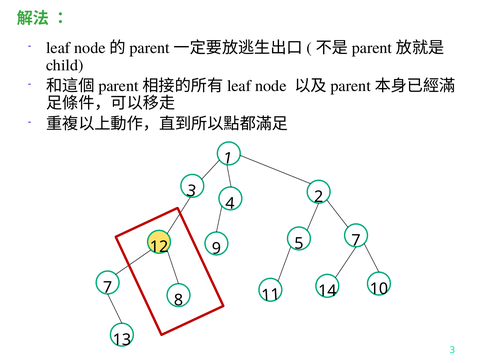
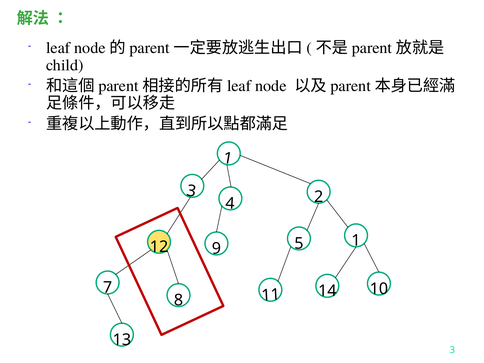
5 7: 7 -> 1 (356, 241)
